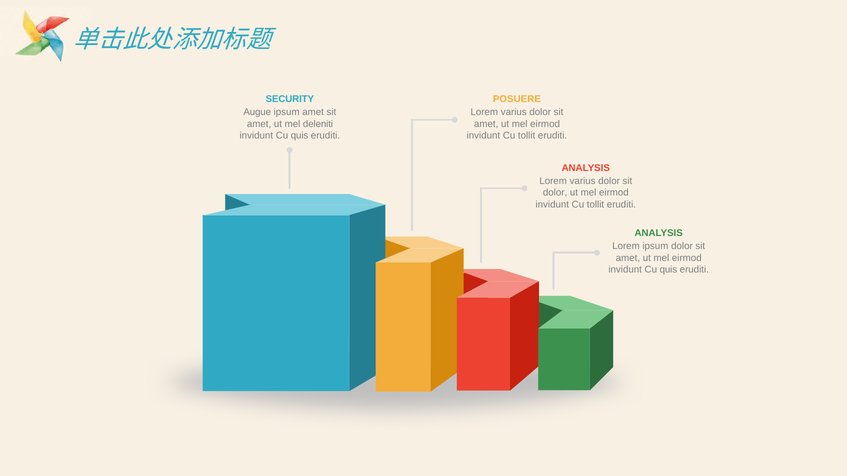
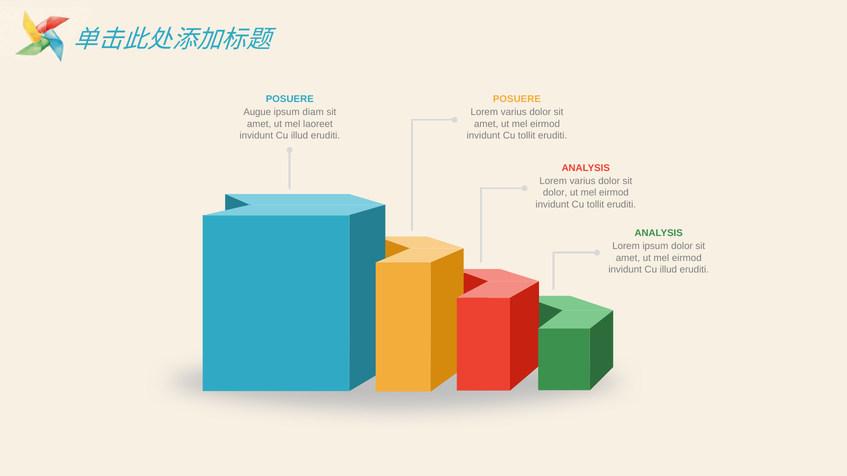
SECURITY: SECURITY -> POSUERE (290, 99)
ipsum amet: amet -> diam (313, 112)
deleniti: deleniti -> laoreet (318, 124)
quis: quis -> illud (300, 136)
quis: quis -> illud (668, 270)
